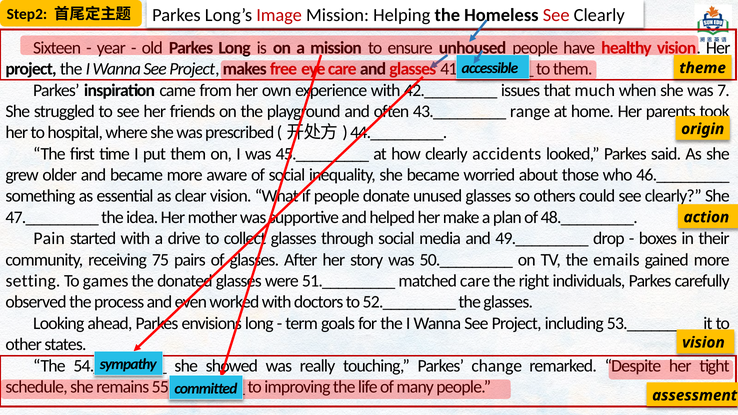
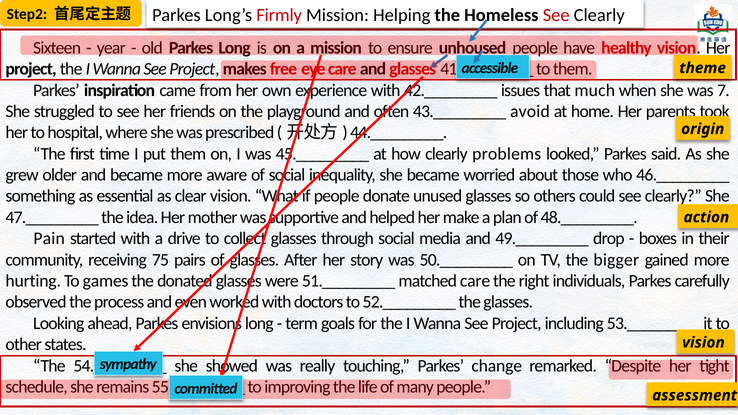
Image: Image -> Firmly (279, 15)
range: range -> avoid (530, 111)
accidents: accidents -> problems (507, 154)
emails: emails -> bigger (616, 260)
setting: setting -> hurting (33, 281)
